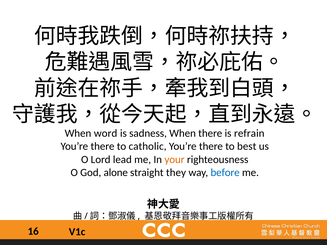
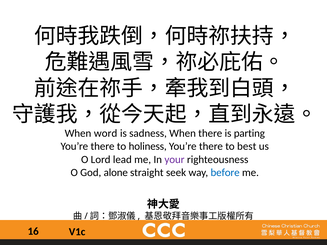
refrain: refrain -> parting (249, 133)
catholic: catholic -> holiness (148, 147)
your colour: orange -> purple (174, 160)
they: they -> seek (176, 173)
